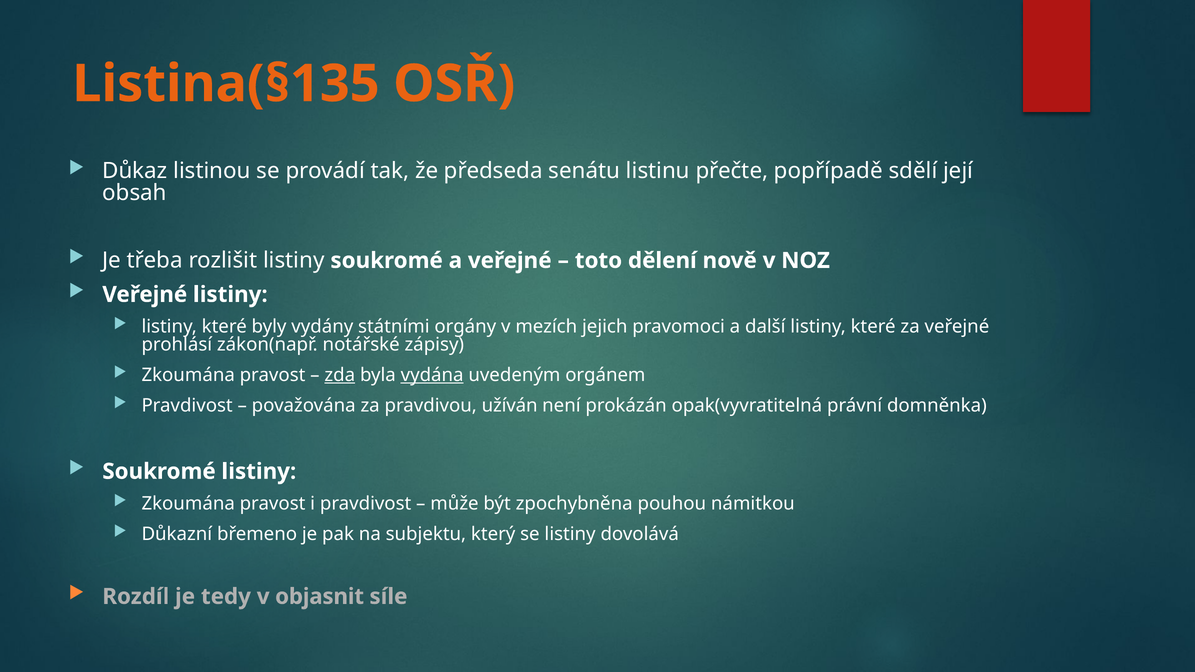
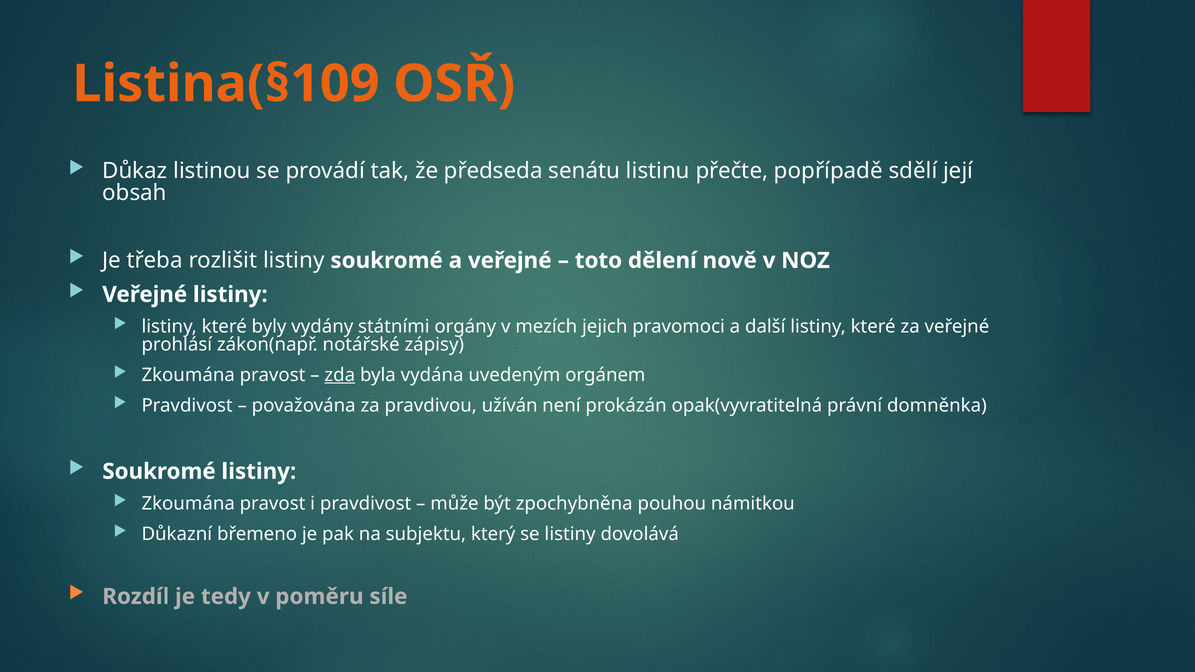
Listina(§135: Listina(§135 -> Listina(§109 (226, 84)
vydána underline: present -> none (432, 375)
objasnit: objasnit -> poměru (319, 597)
